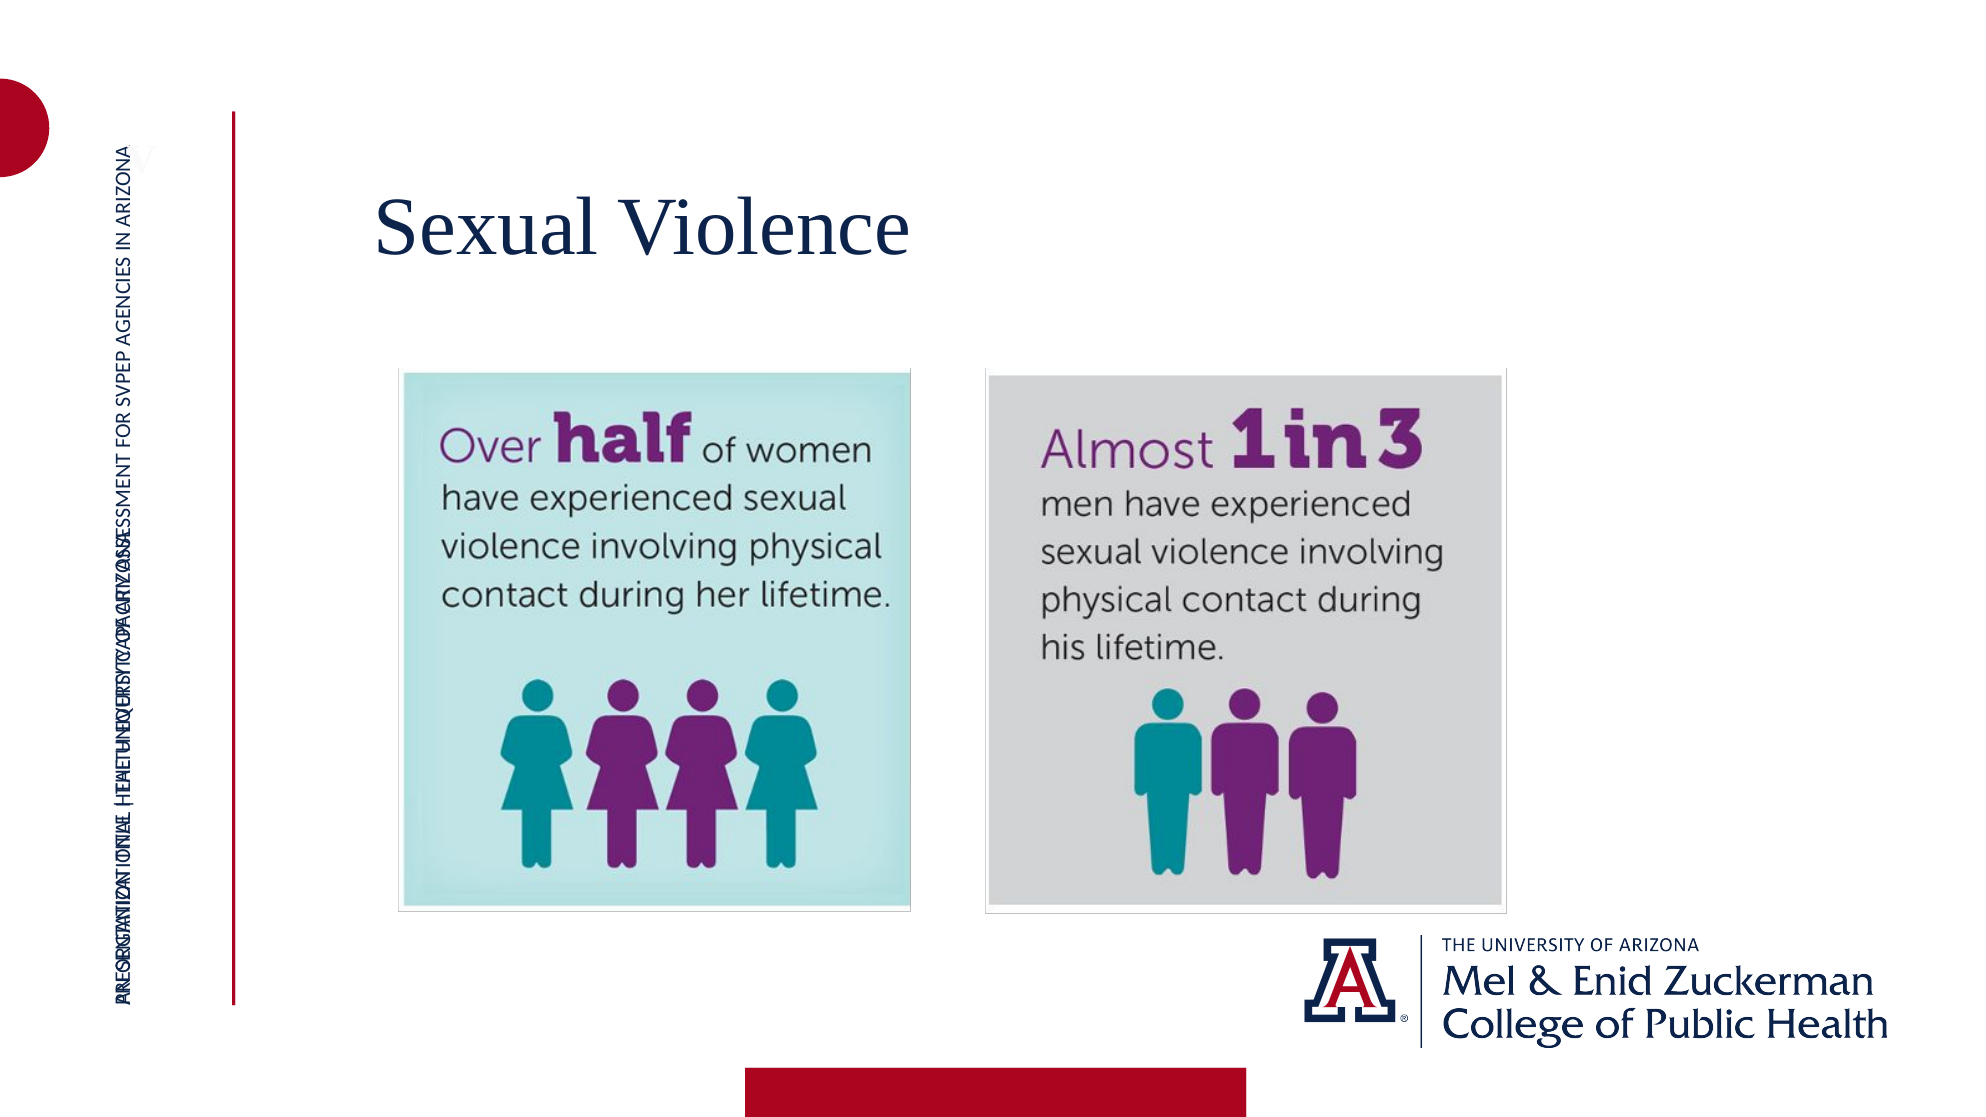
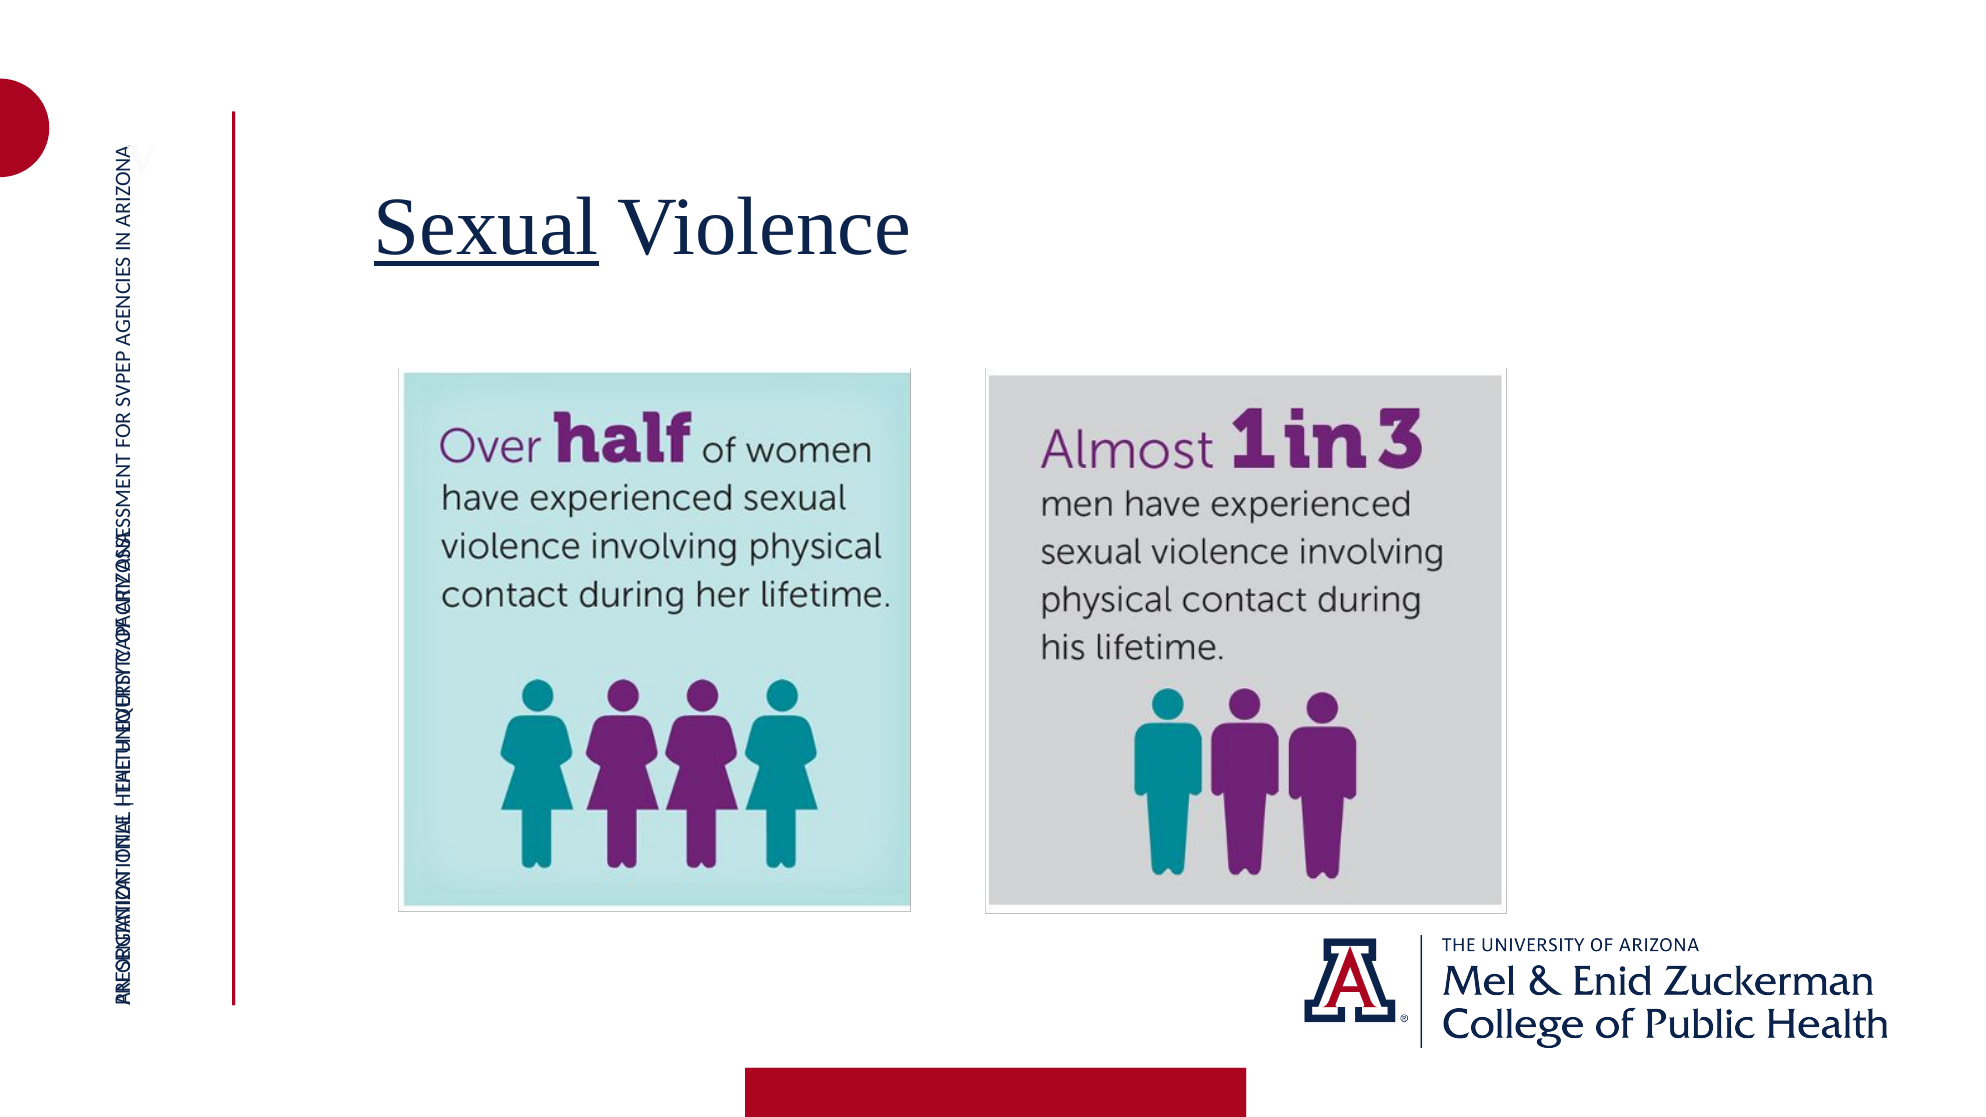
Sexual underline: none -> present (486, 228)
